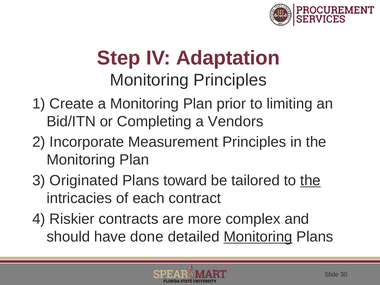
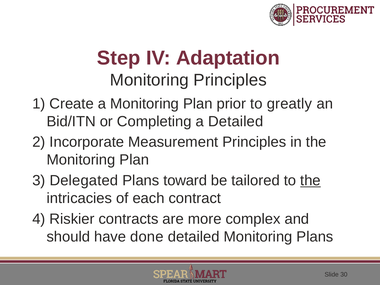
limiting: limiting -> greatly (289, 104)
a Vendors: Vendors -> Detailed (236, 121)
Originated: Originated -> Delegated (84, 181)
Monitoring underline: present -> none (258, 237)
